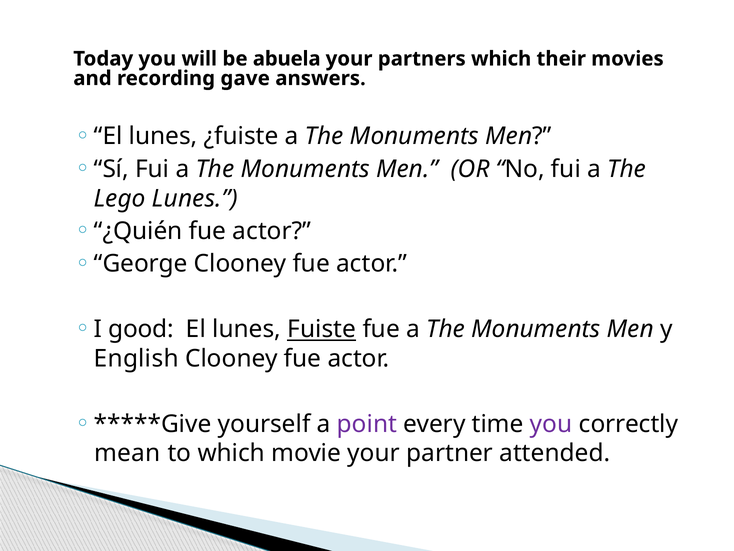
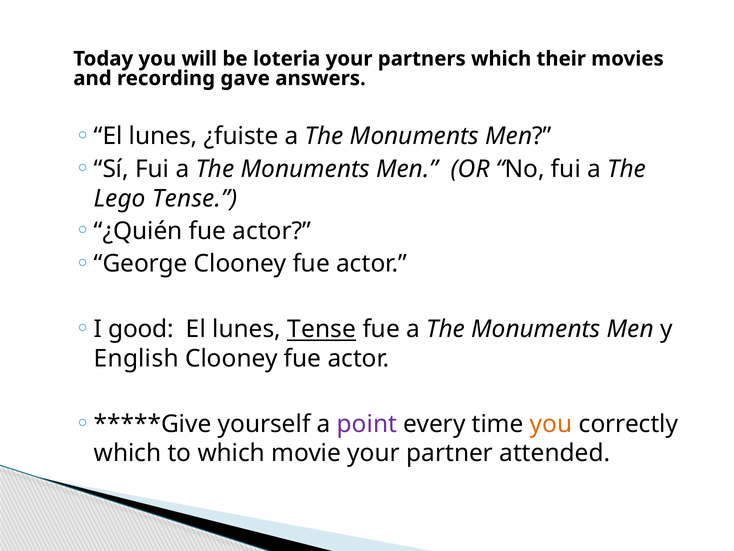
abuela: abuela -> loteria (287, 59)
Lego Lunes: Lunes -> Tense (195, 198)
lunes Fuiste: Fuiste -> Tense (322, 329)
you colour: purple -> orange (551, 424)
mean: mean -> which (128, 453)
